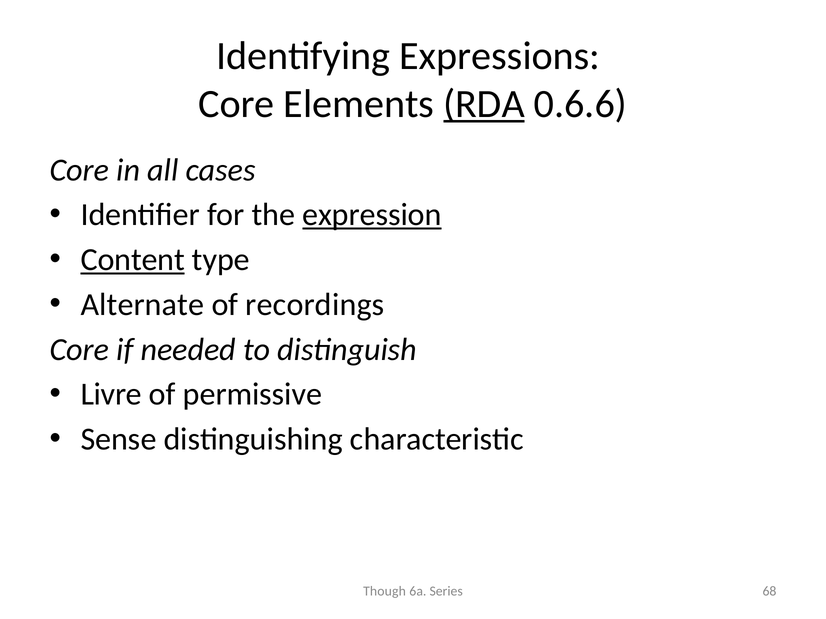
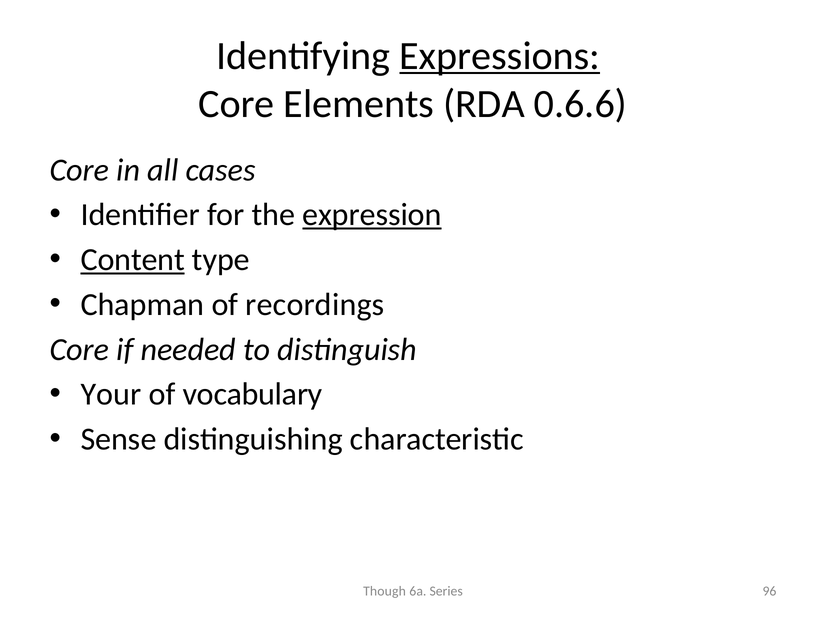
Expressions underline: none -> present (500, 56)
RDA underline: present -> none (484, 104)
Alternate: Alternate -> Chapman (142, 305)
Livre: Livre -> Your (111, 395)
permissive: permissive -> vocabulary (253, 395)
68: 68 -> 96 (769, 591)
